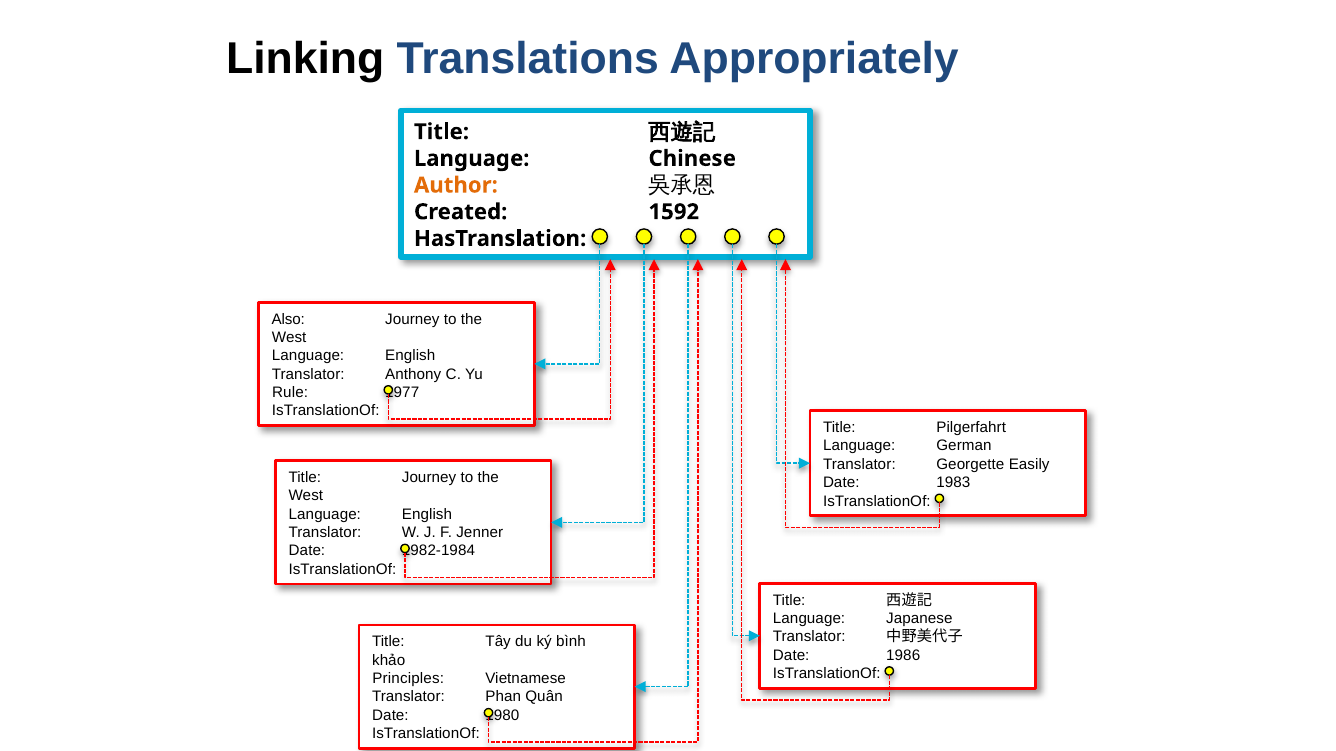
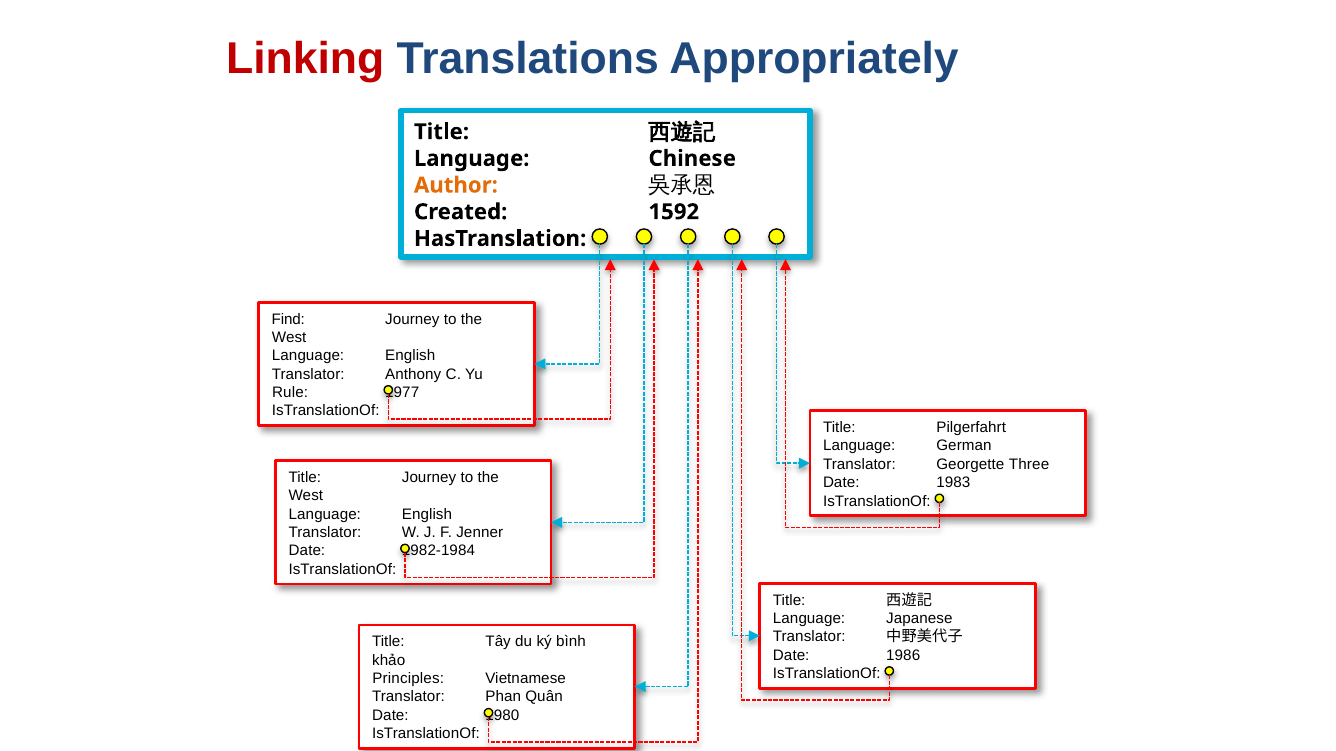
Linking colour: black -> red (305, 59)
Also: Also -> Find (288, 319)
Easily: Easily -> Three (1029, 465)
